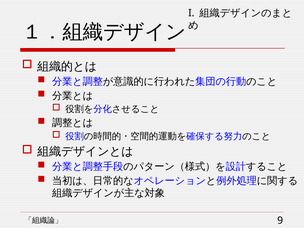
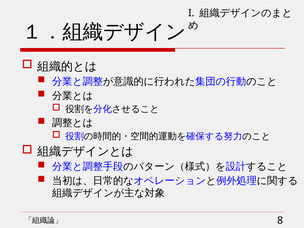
9: 9 -> 8 (280, 220)
